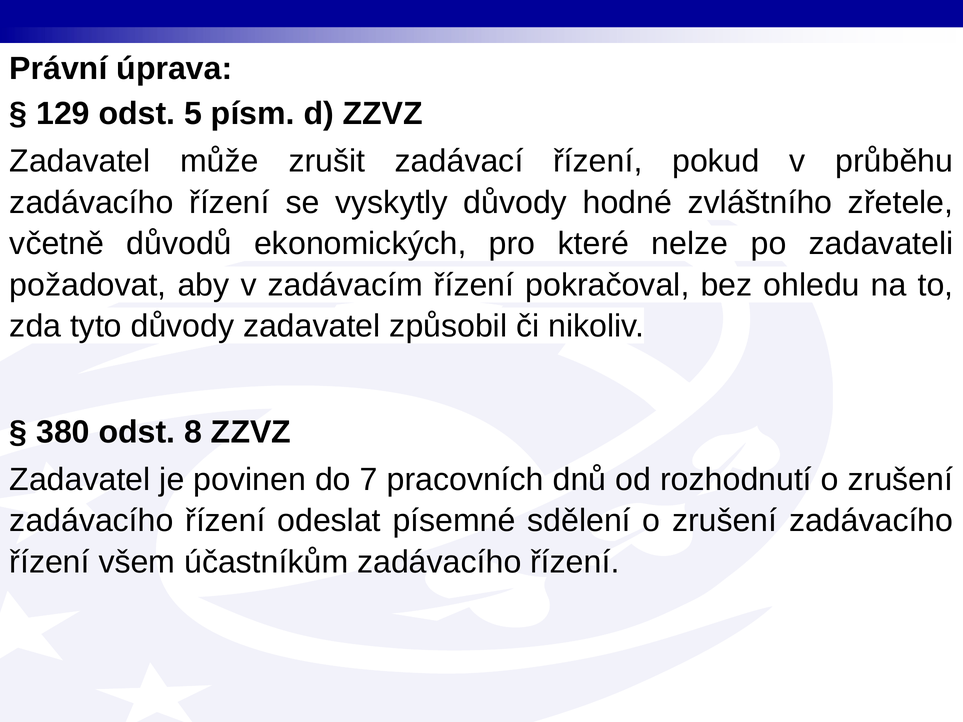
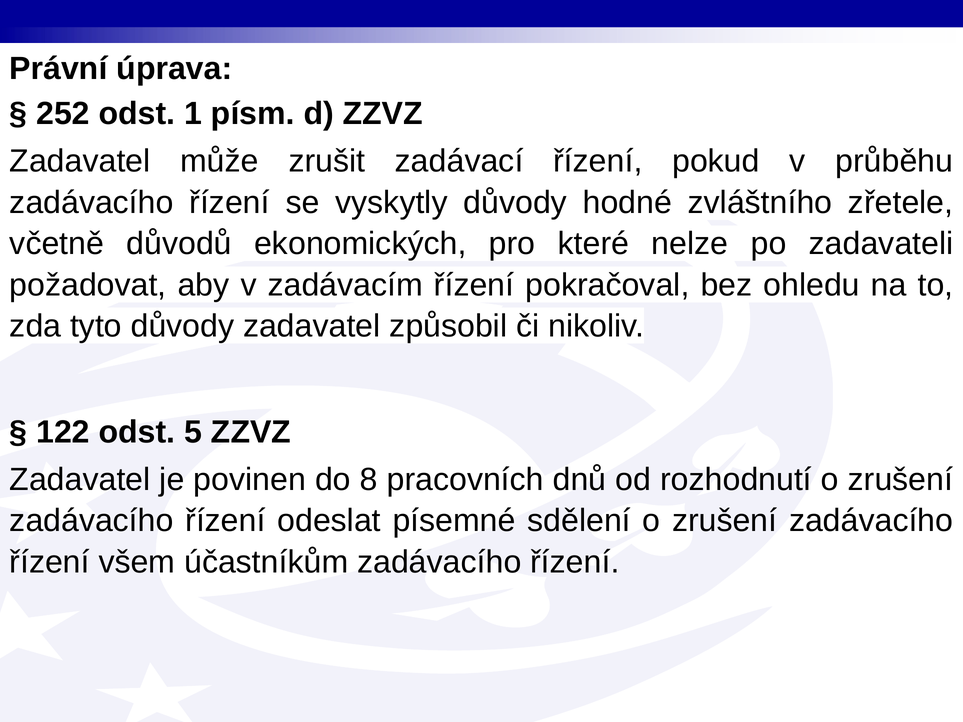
129: 129 -> 252 (63, 114)
5: 5 -> 1 (193, 114)
380: 380 -> 122 (63, 432)
8: 8 -> 5 (193, 432)
7: 7 -> 8 (369, 480)
